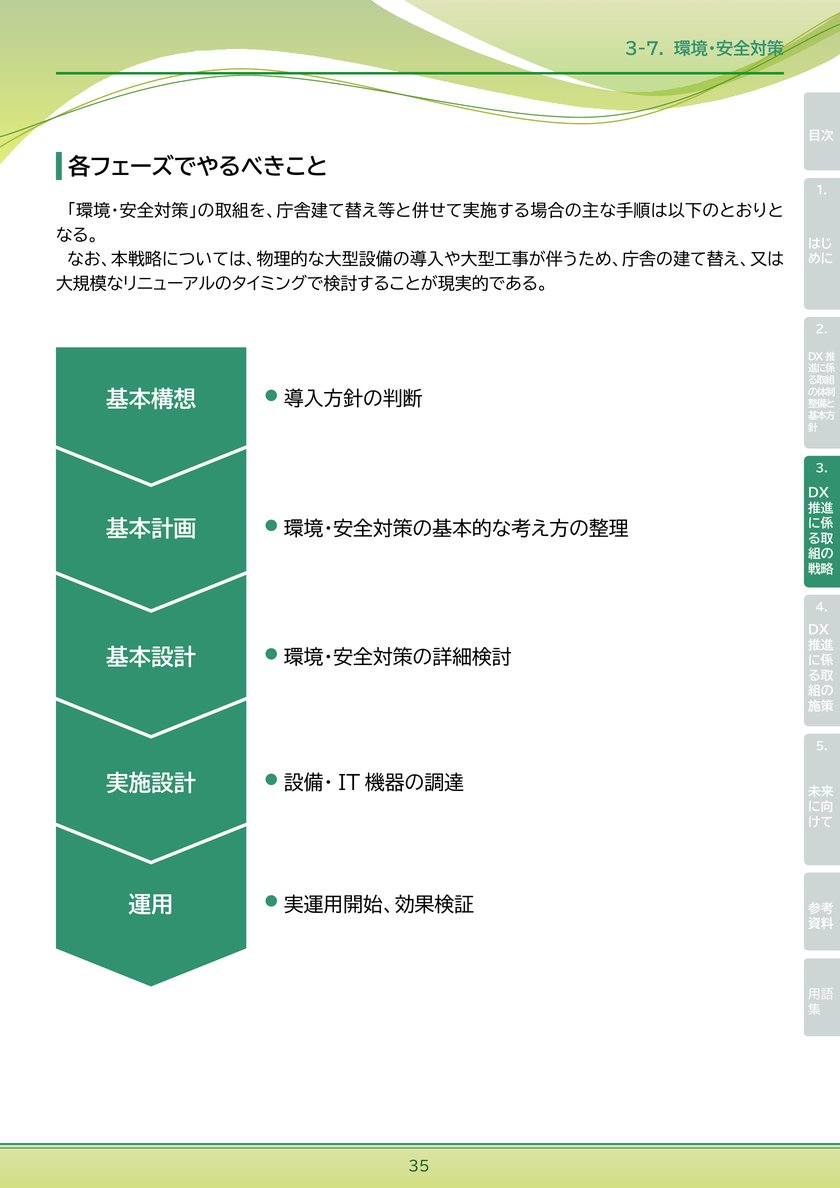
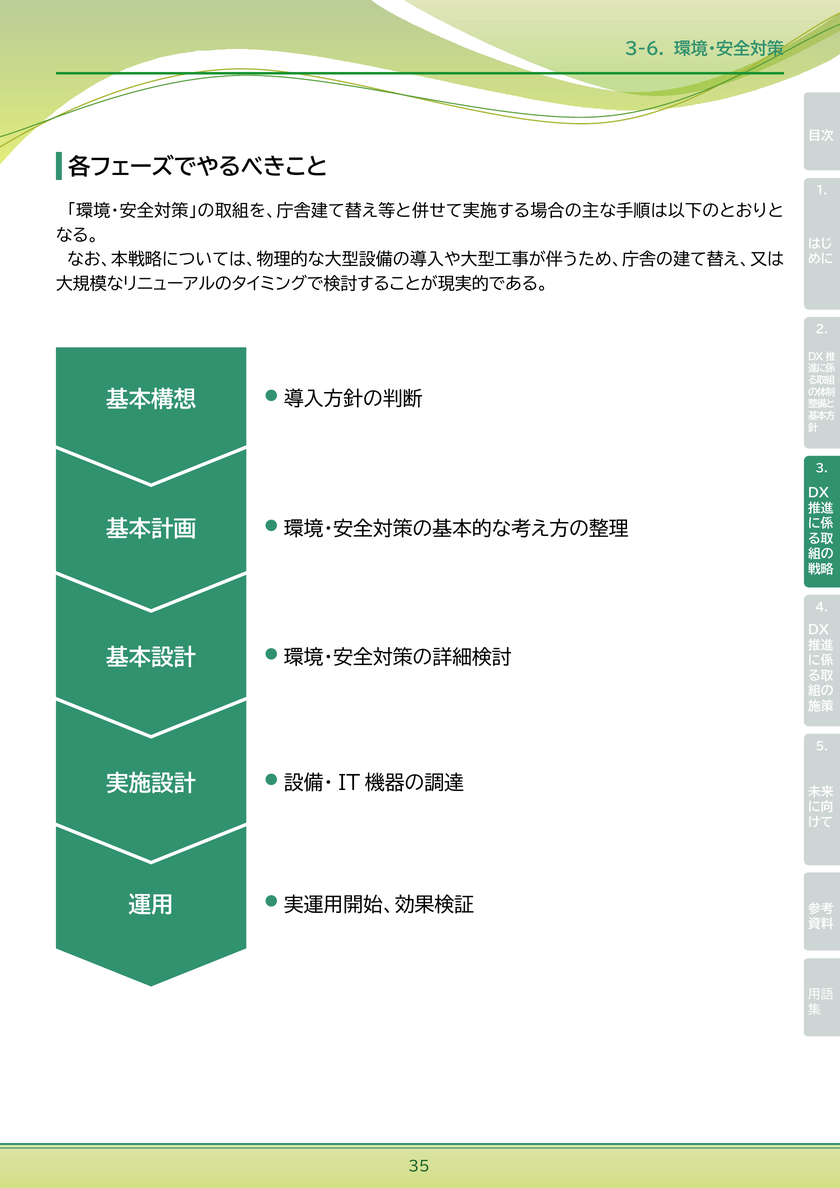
3-7: 3-7 -> 3-6 (645, 49)
